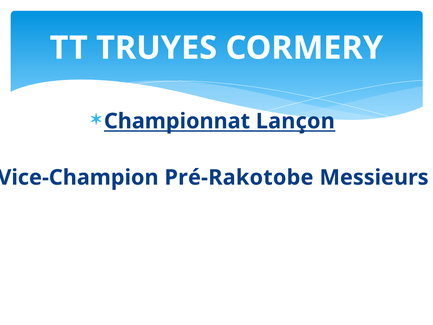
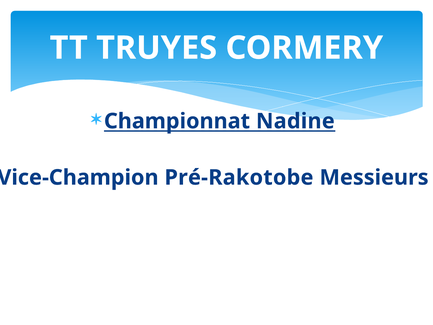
Lançon: Lançon -> Nadine (295, 121)
